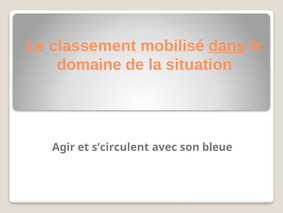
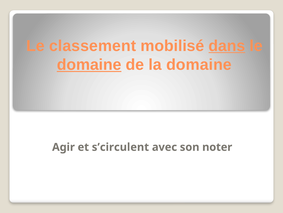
domaine underline: none -> present (89, 65)
la situation: situation -> domaine (199, 65)
bleue: bleue -> noter (217, 147)
